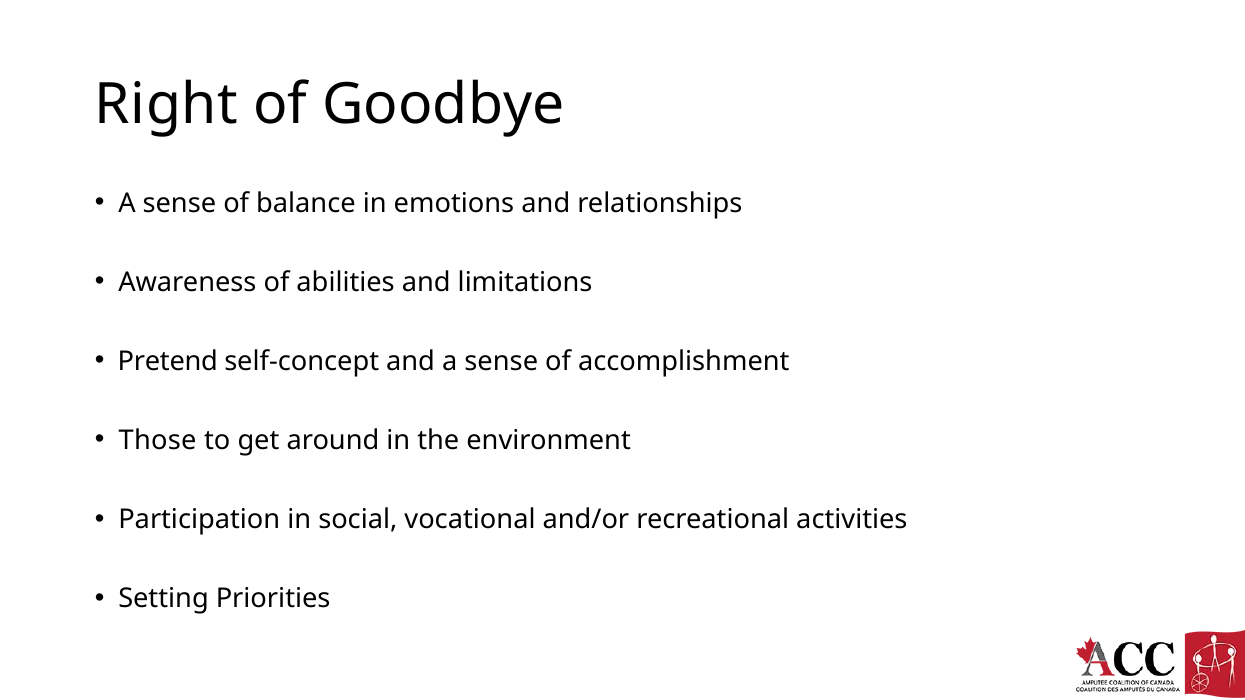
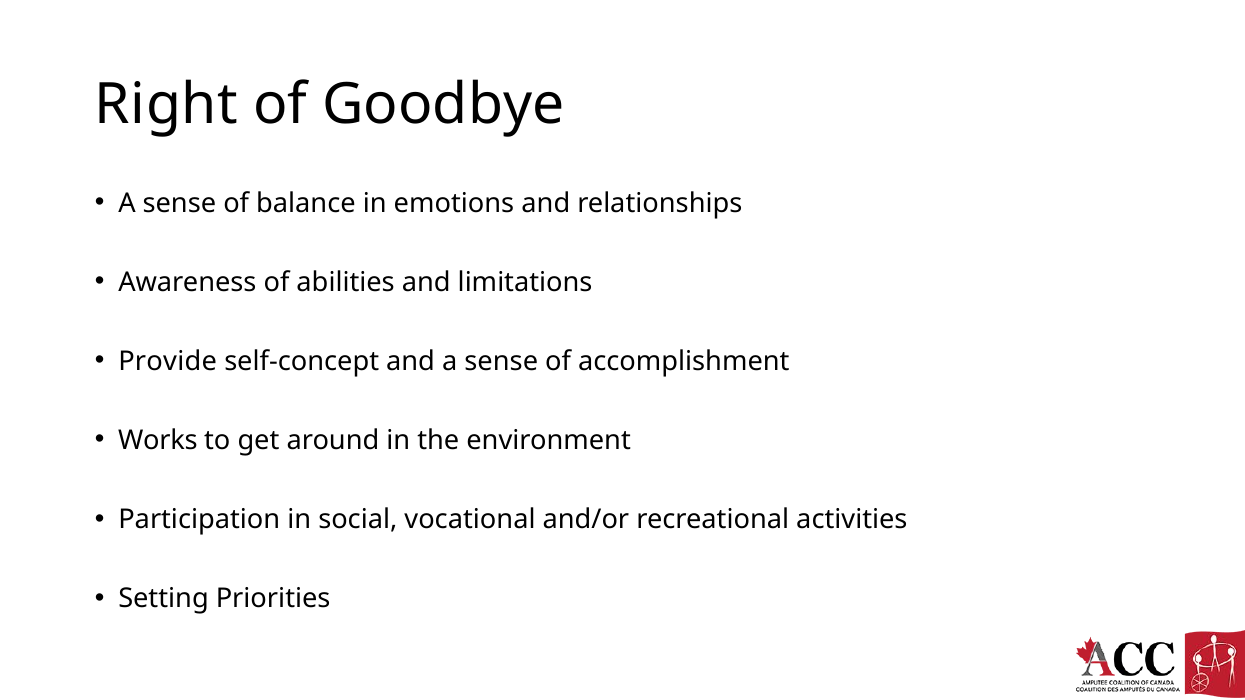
Pretend: Pretend -> Provide (168, 362)
Those: Those -> Works (158, 441)
